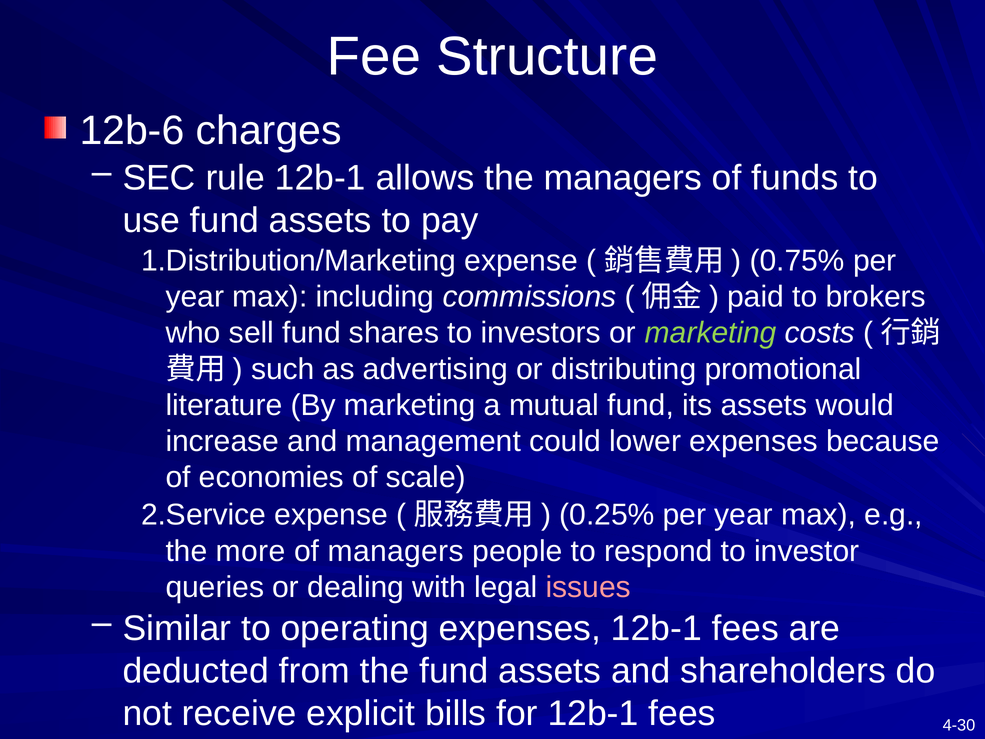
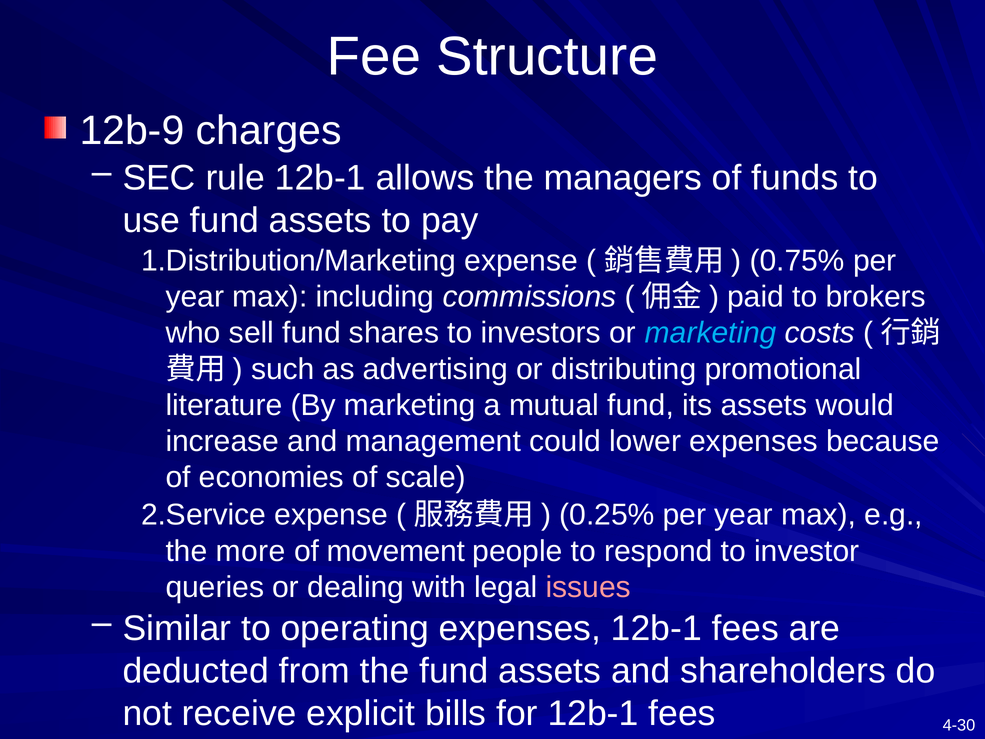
12b-6: 12b-6 -> 12b-9 (132, 131)
marketing colour: light green -> light blue (711, 333)
of managers: managers -> movement (396, 551)
